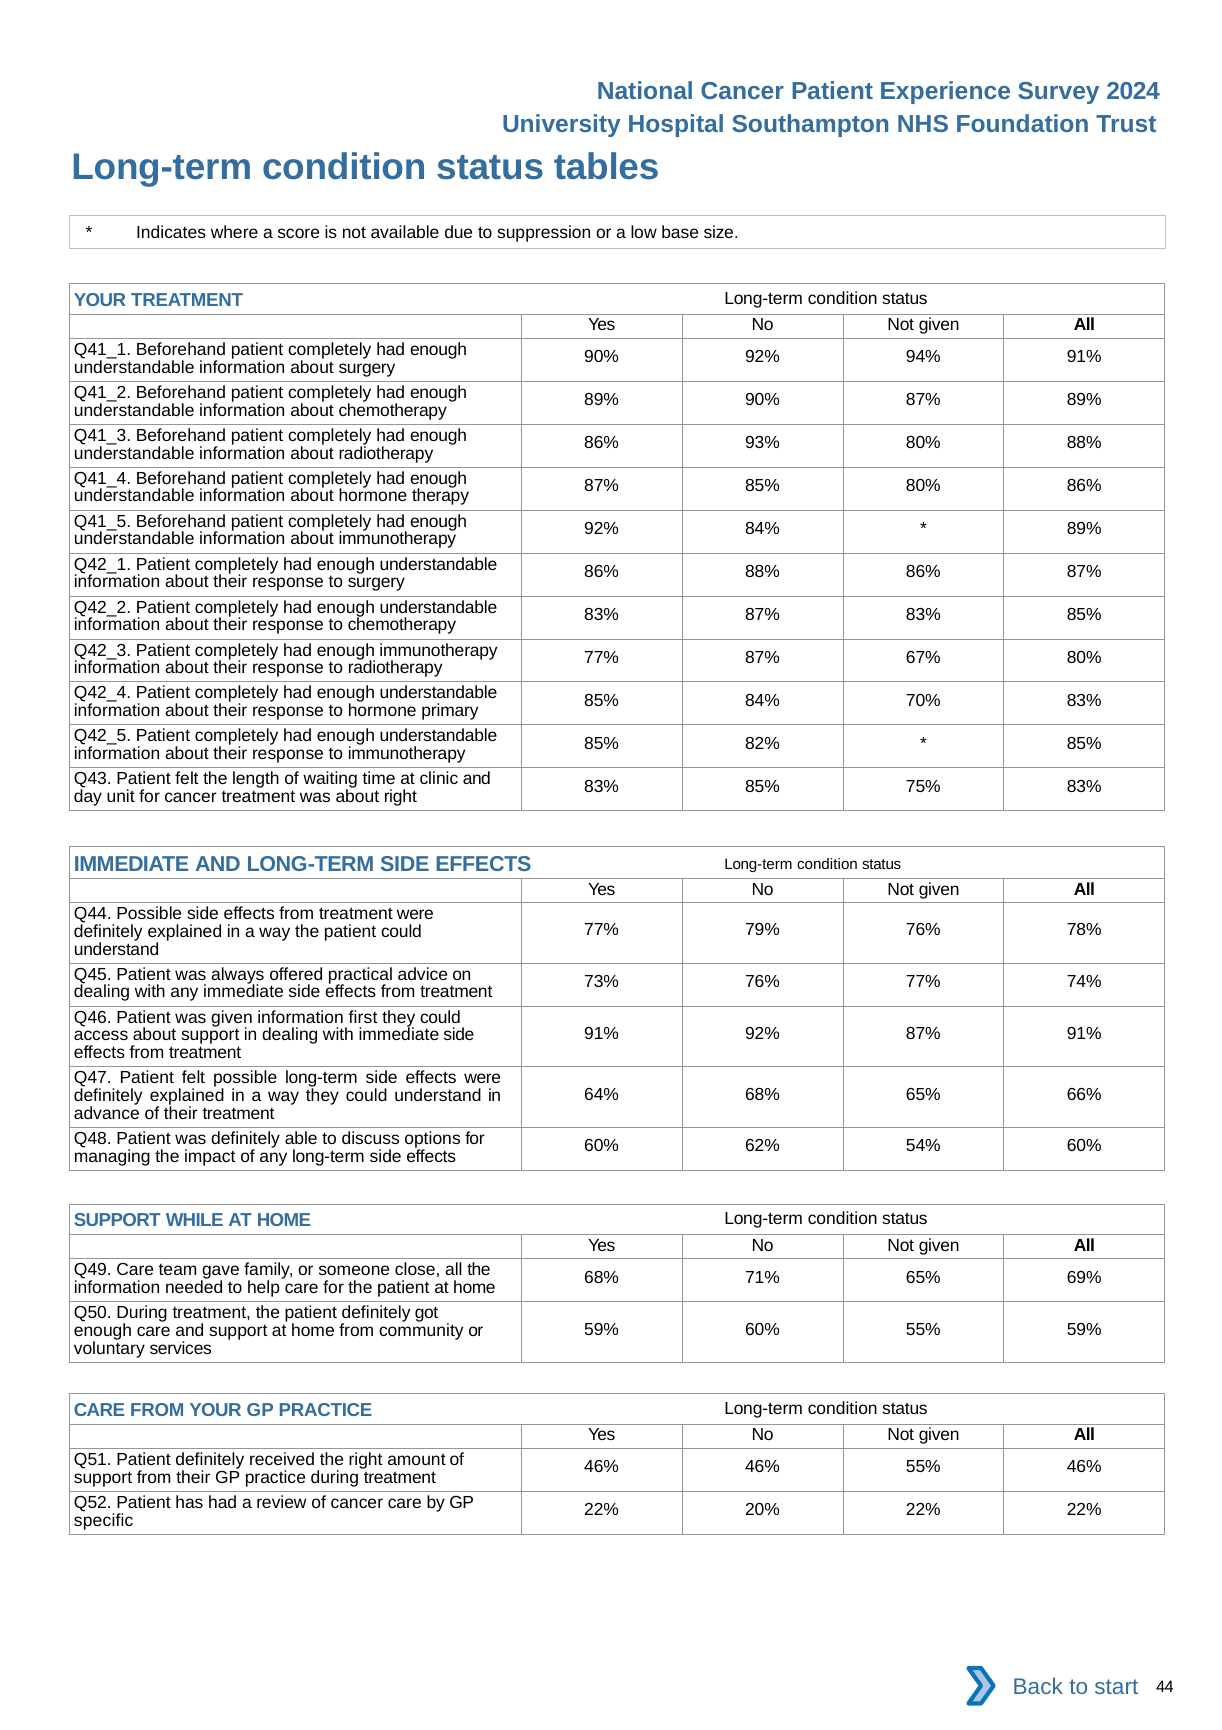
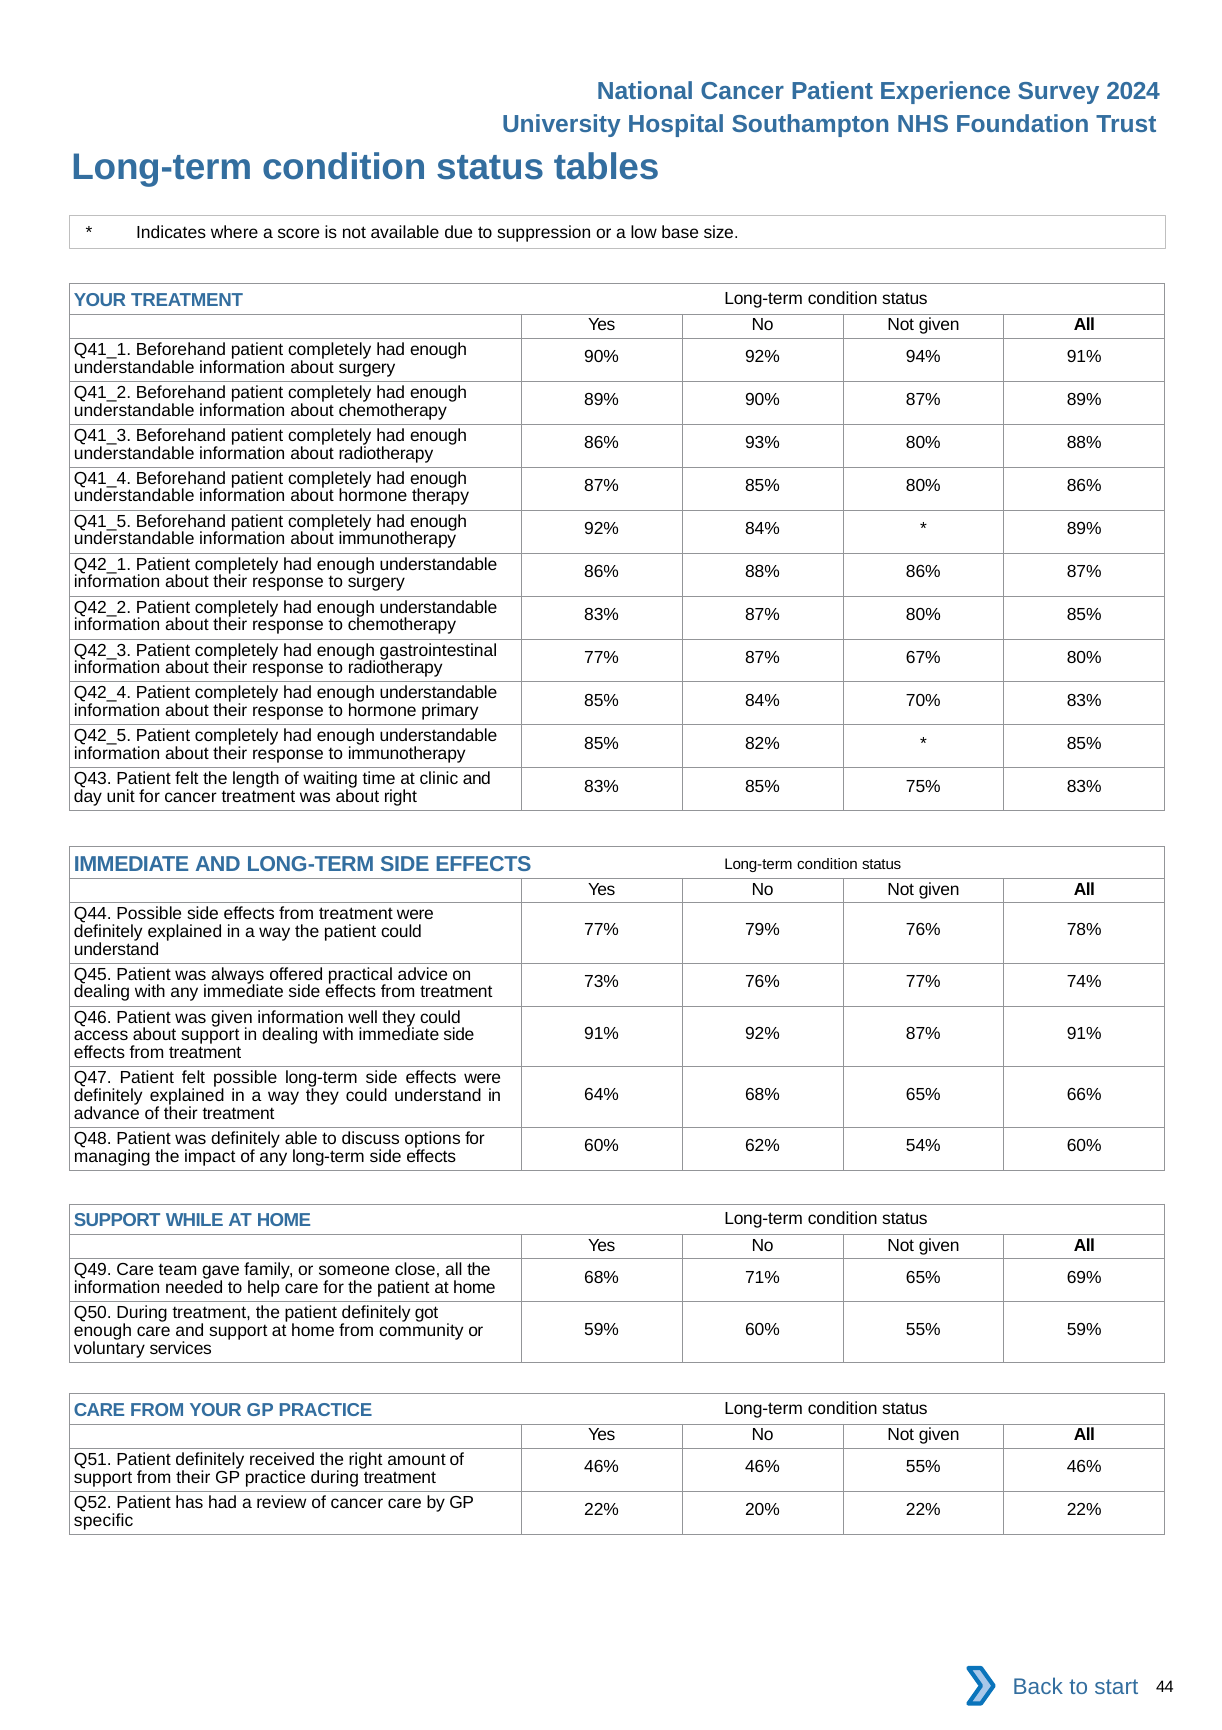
87% 83%: 83% -> 80% (923, 614)
enough immunotherapy: immunotherapy -> gastrointestinal (439, 650)
first: first -> well (363, 1017)
